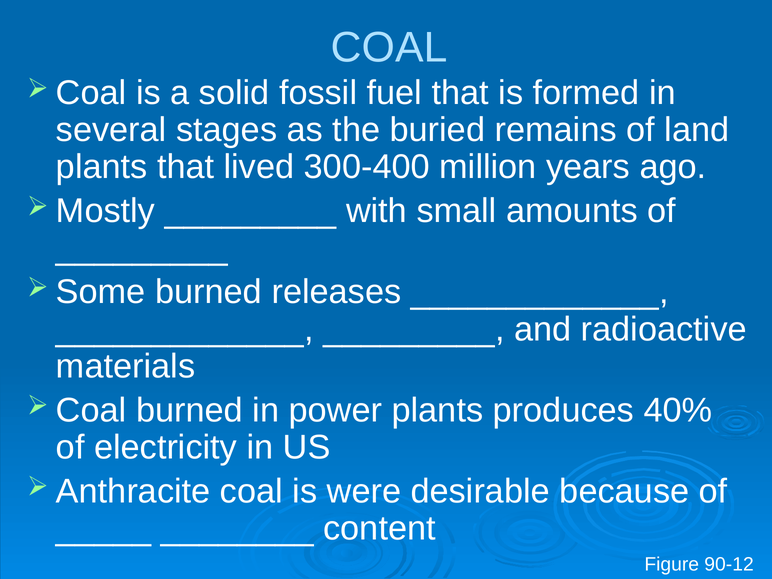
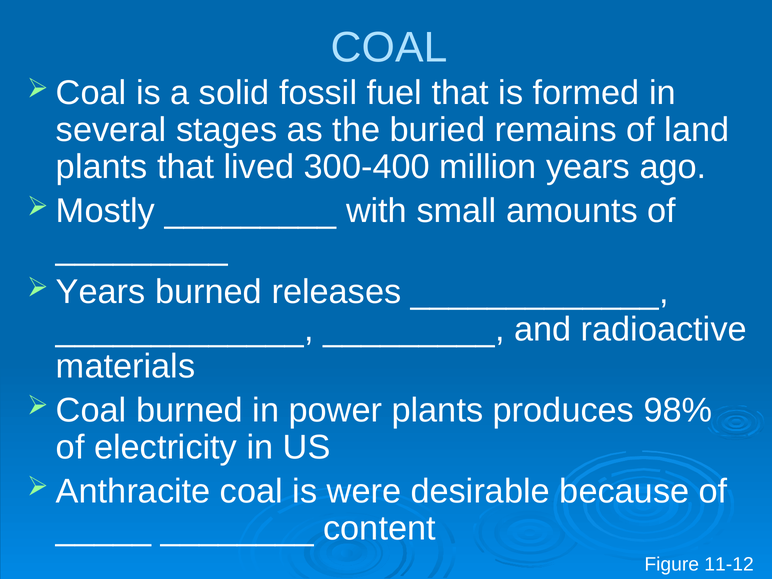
Some: Some -> Years (101, 292)
40%: 40% -> 98% (678, 410)
90-12: 90-12 -> 11-12 (729, 564)
